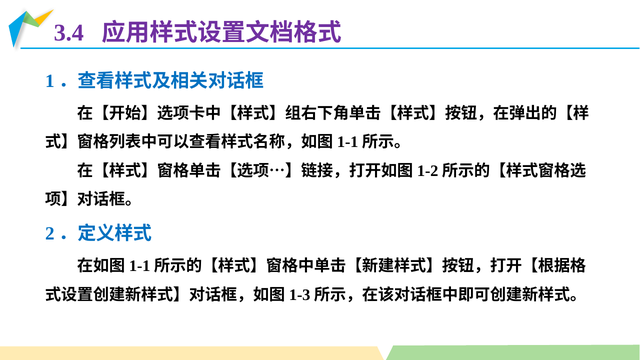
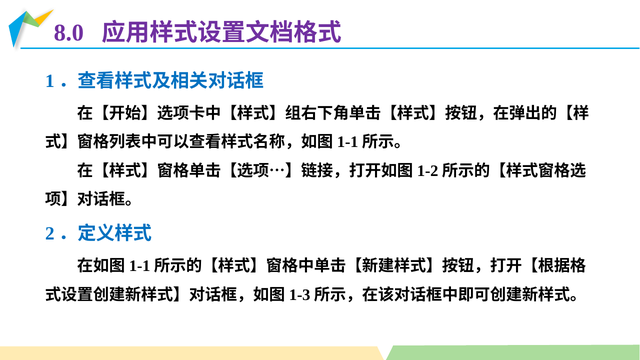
3.4: 3.4 -> 8.0 (69, 33)
